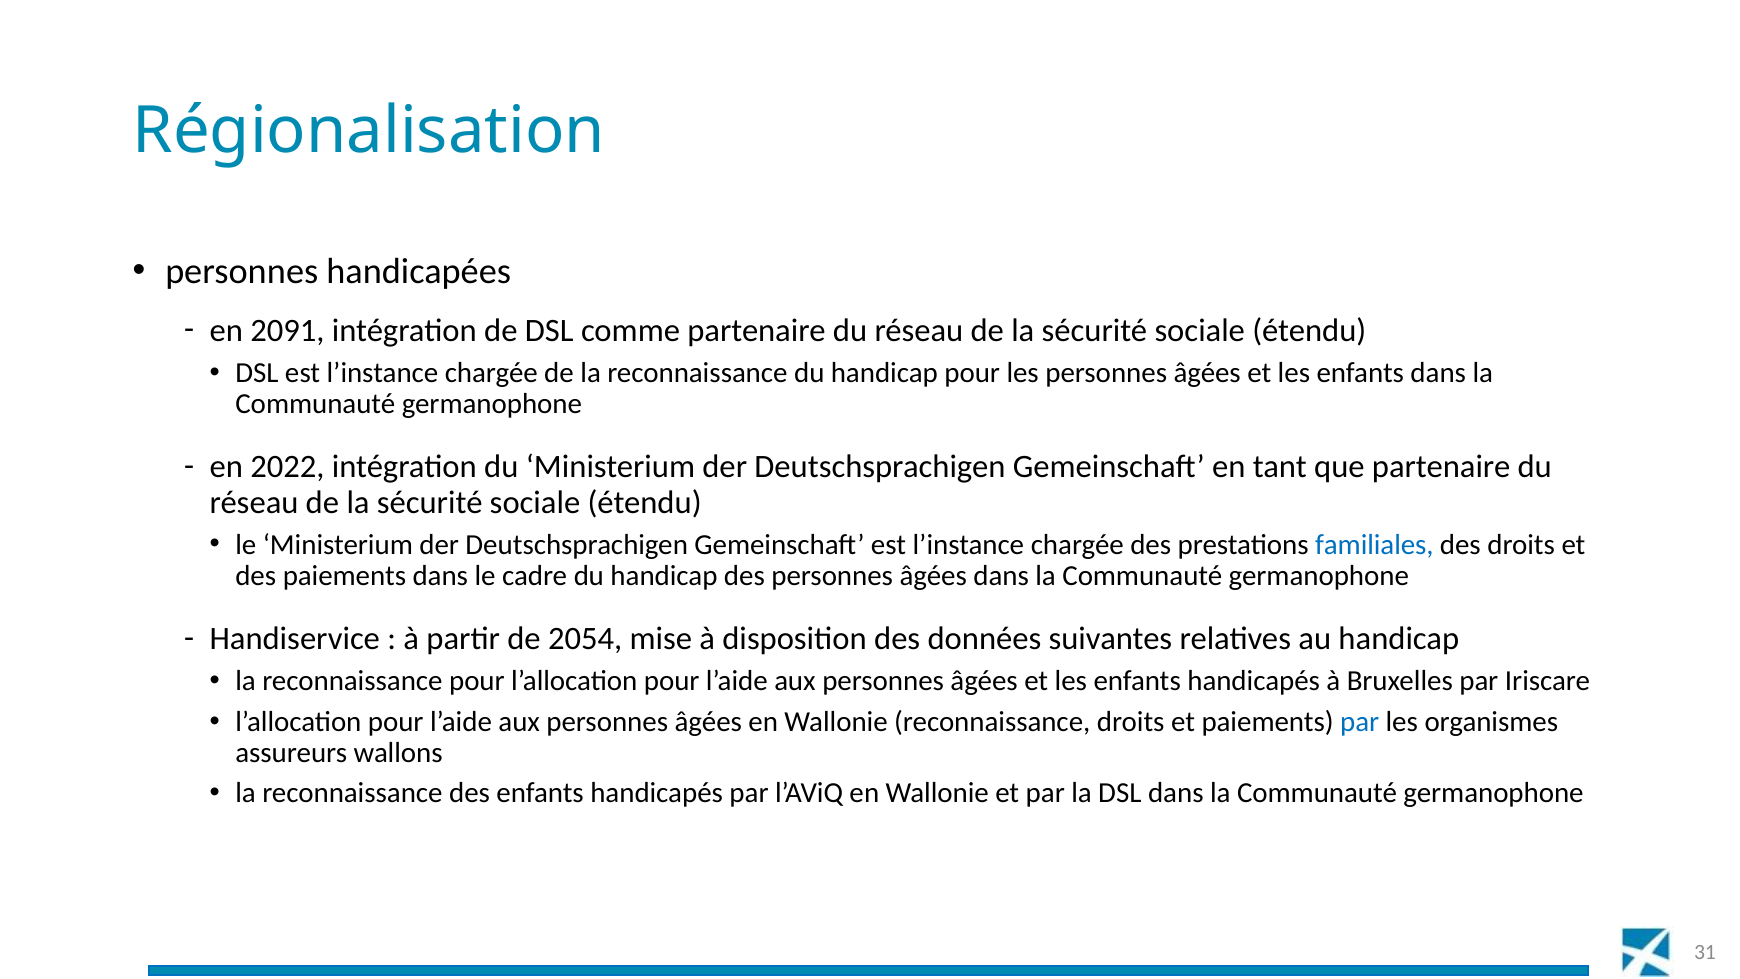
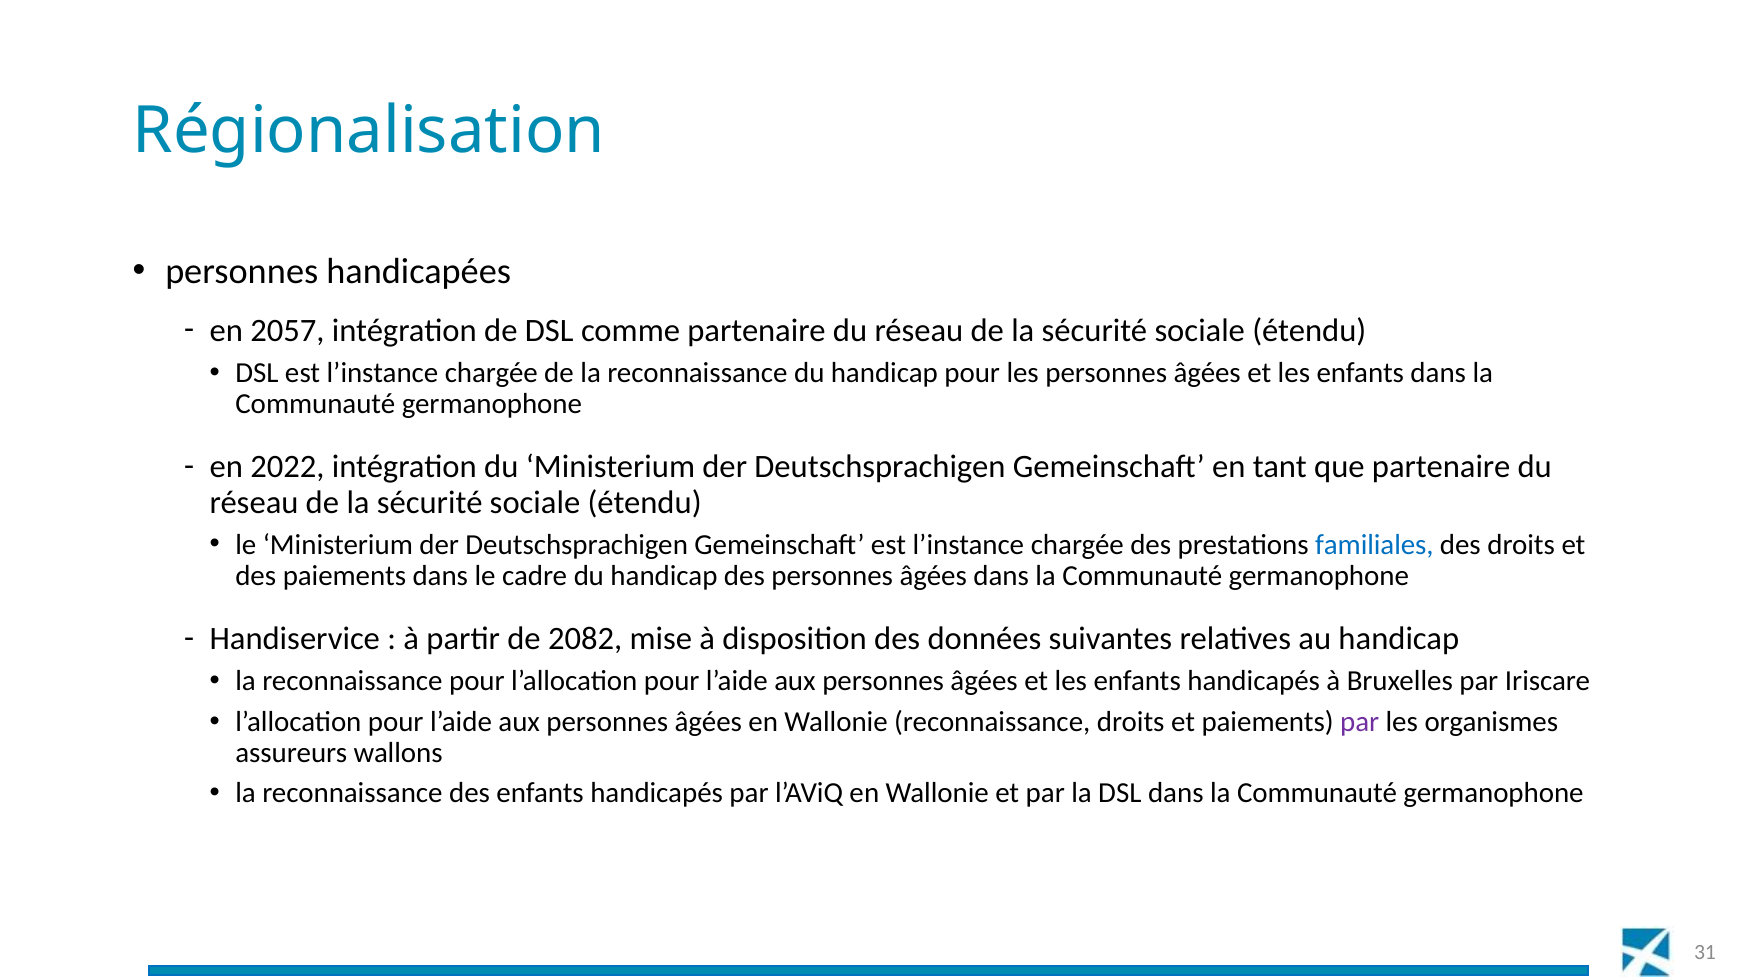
2091: 2091 -> 2057 (287, 330)
2054: 2054 -> 2082 (585, 639)
par colour: blue -> purple (1360, 721)
